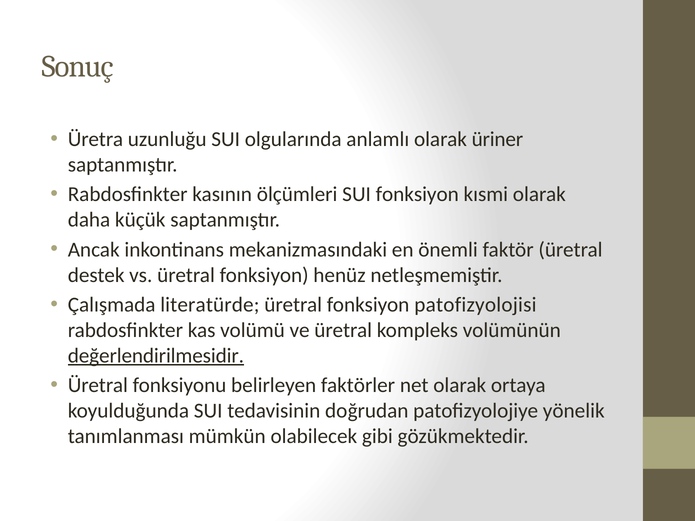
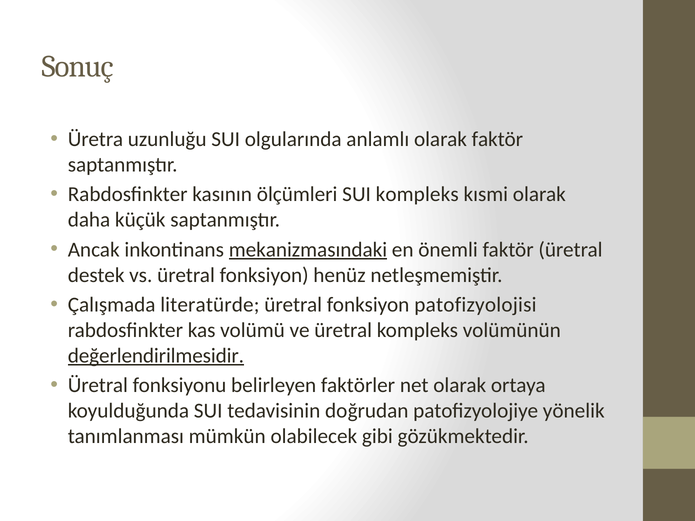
olarak üriner: üriner -> faktör (497, 139)
SUI fonksiyon: fonksiyon -> kompleks (417, 195)
mekanizmasındaki underline: none -> present (308, 250)
